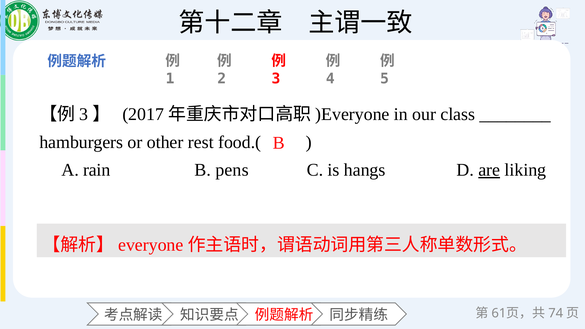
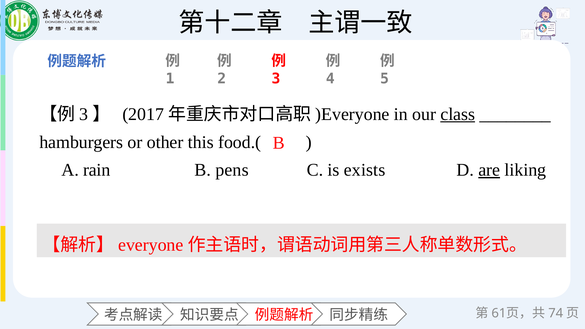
class underline: none -> present (458, 114)
rest: rest -> this (201, 142)
hangs: hangs -> exists (365, 170)
